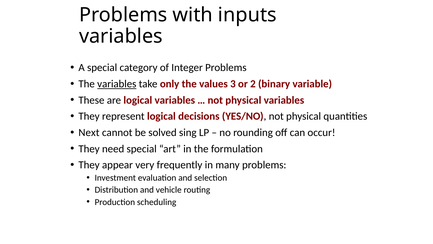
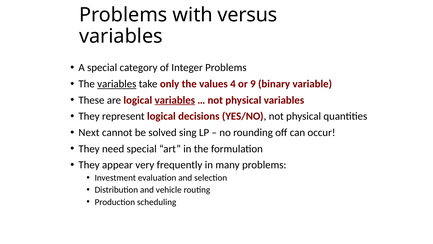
inputs: inputs -> versus (247, 15)
3: 3 -> 4 (233, 84)
2: 2 -> 9 (253, 84)
variables underline: none -> present (175, 100)
